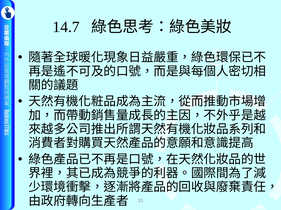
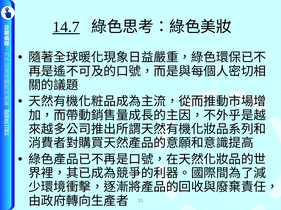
14.7 underline: none -> present (66, 27)
